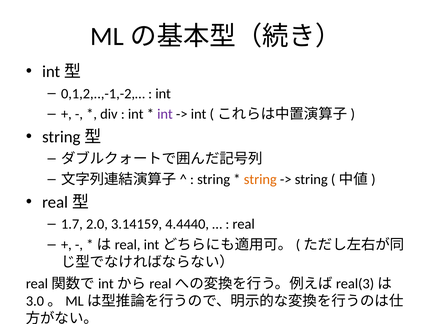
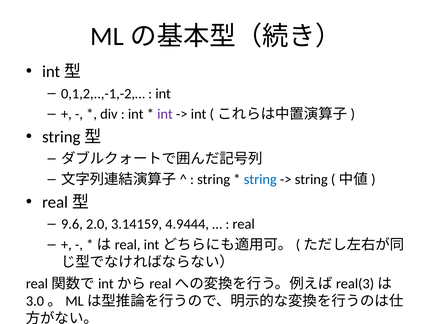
string colour: orange -> blue (260, 180)
1.7: 1.7 -> 9.6 (72, 224)
4.4440: 4.4440 -> 4.9444 (187, 224)
